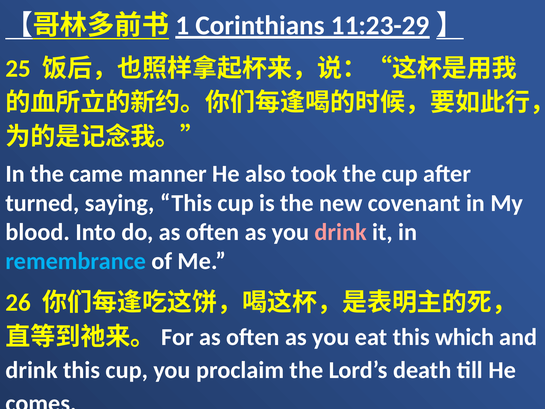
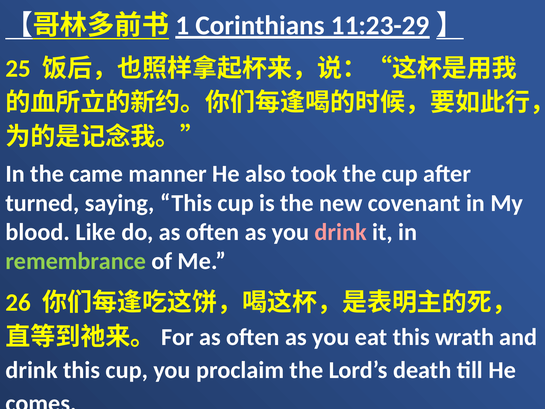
Into: Into -> Like (96, 232)
remembrance colour: light blue -> light green (76, 261)
which: which -> wrath (465, 337)
